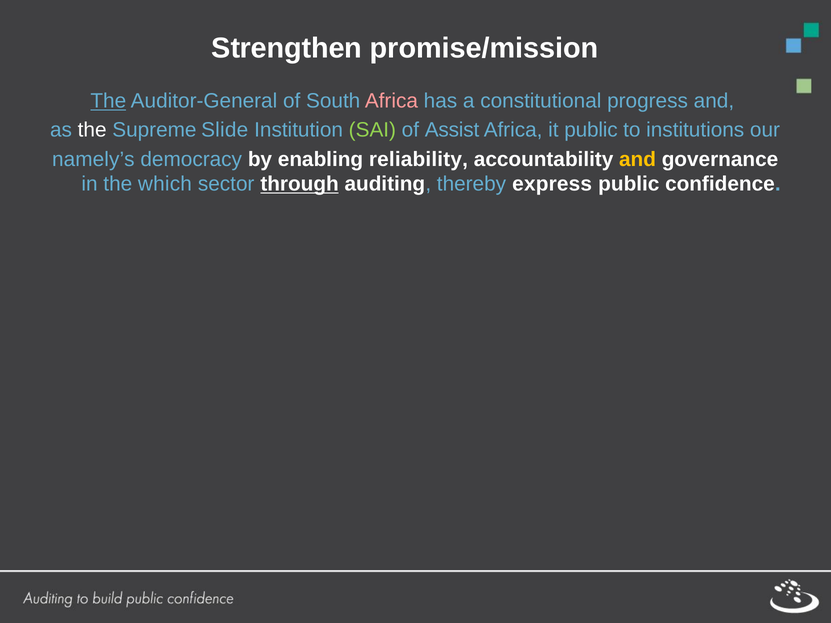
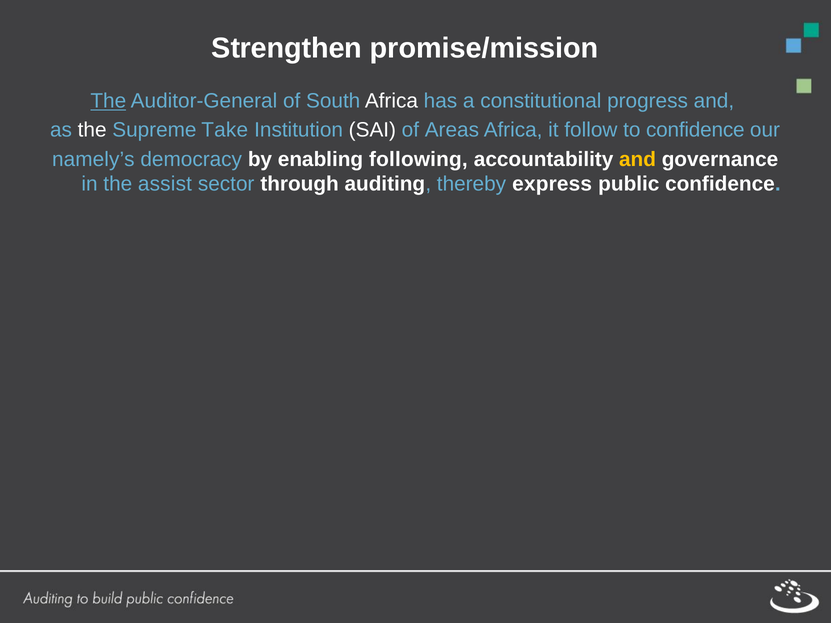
Africa colour: pink -> white (391, 101)
Slide: Slide -> Take (225, 130)
SAI colour: light green -> white (372, 130)
Assist: Assist -> Areas (452, 130)
it public: public -> follow (591, 130)
to institutions: institutions -> confidence (695, 130)
reliability: reliability -> following (418, 159)
which: which -> assist (165, 184)
through underline: present -> none (300, 184)
